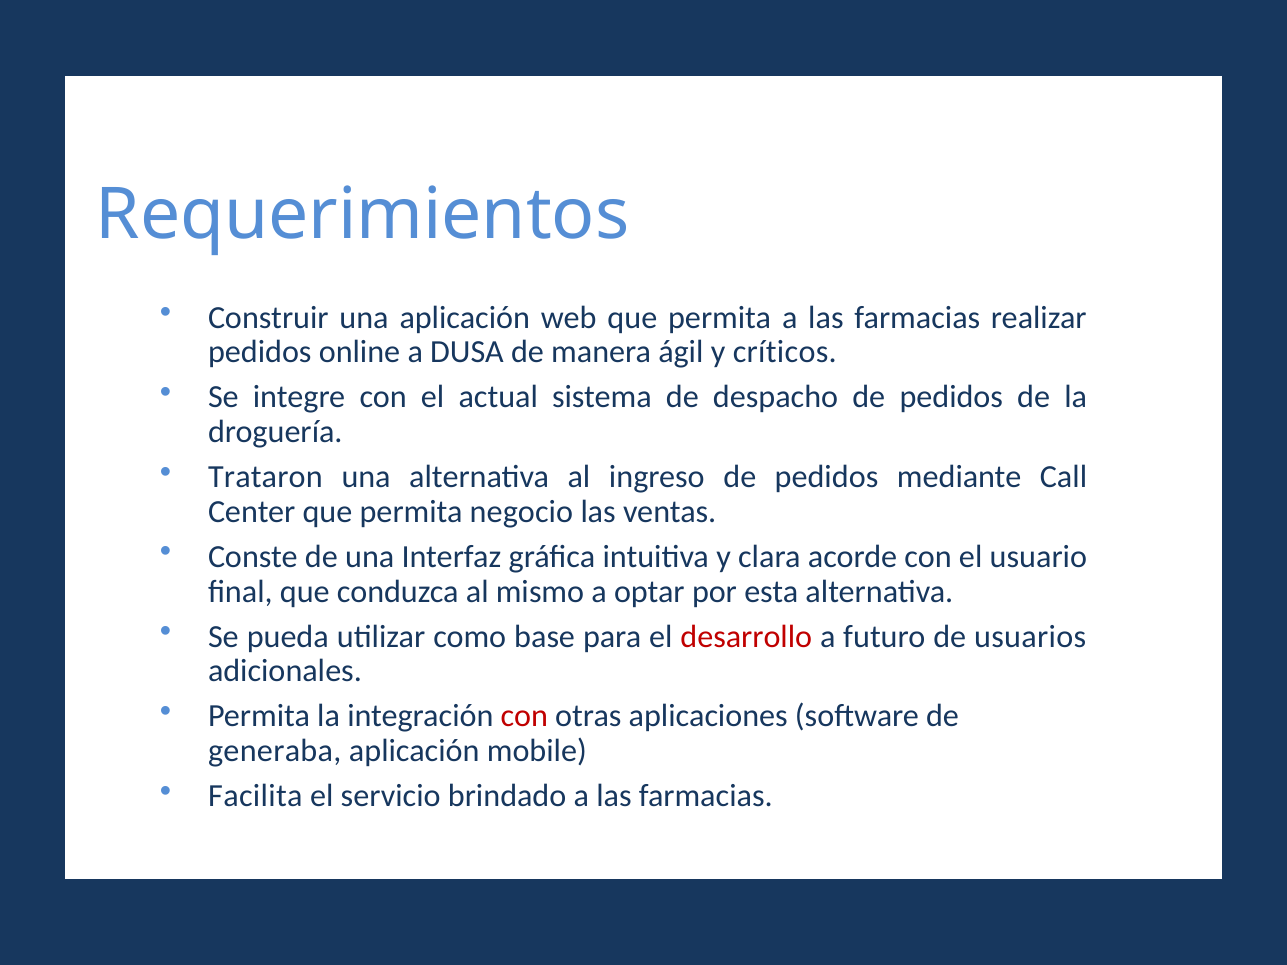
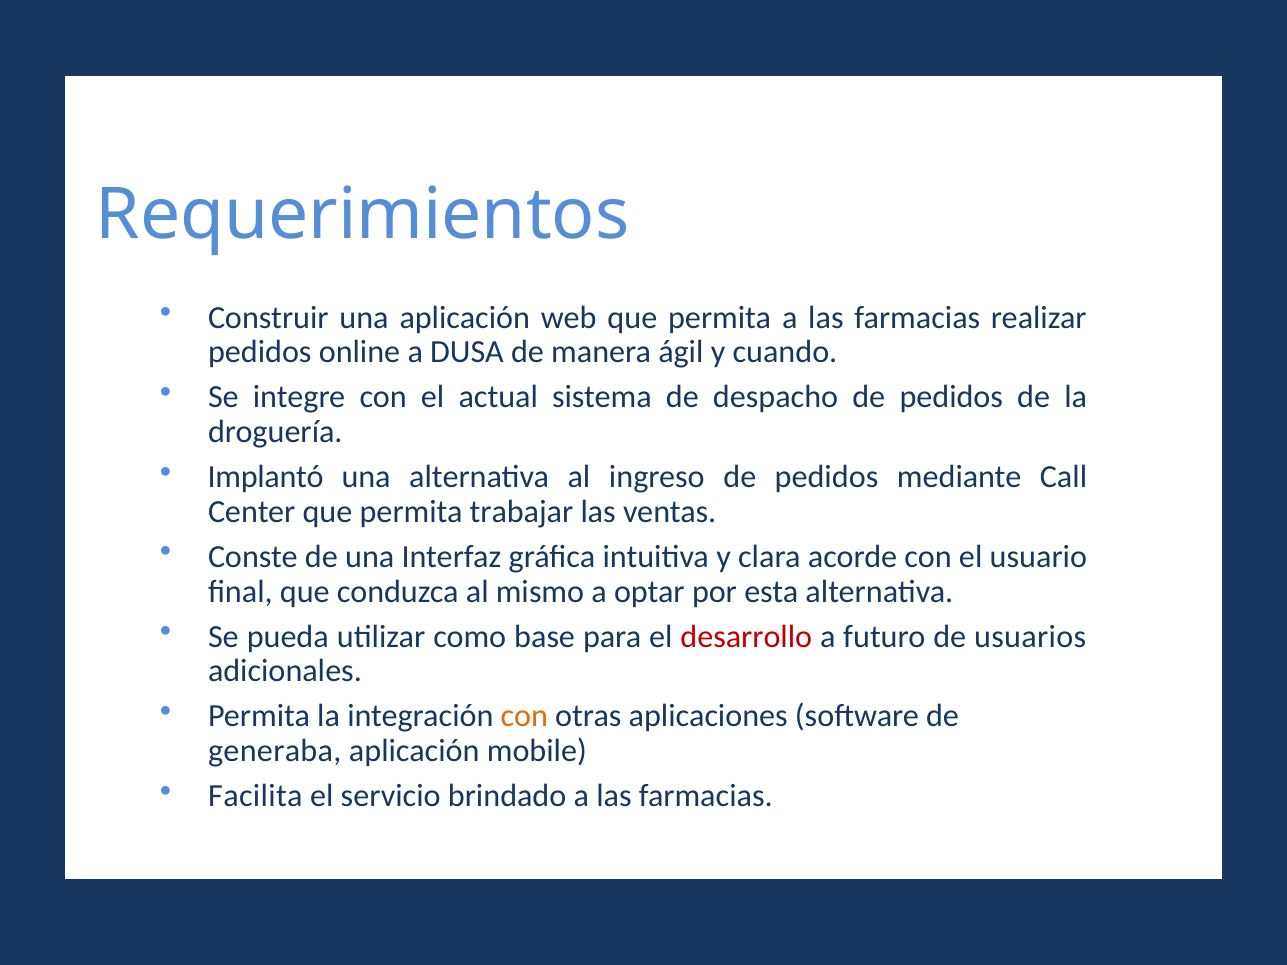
críticos: críticos -> cuando (785, 352)
Trataron: Trataron -> Implantó (266, 477)
negocio: negocio -> trabajar (521, 512)
con colour: red -> orange (524, 717)
